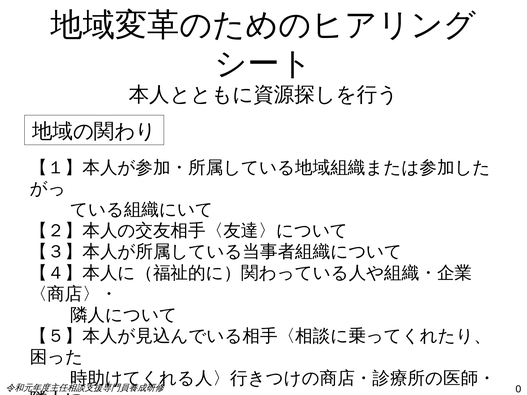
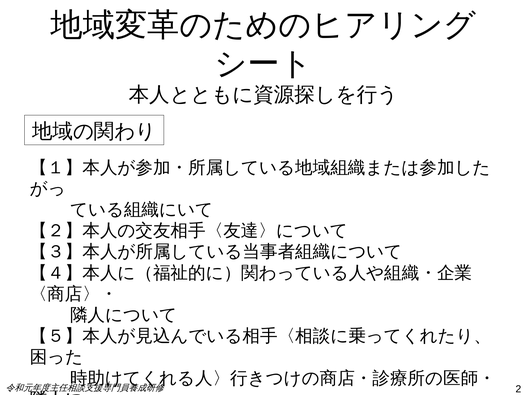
0: 0 -> 2 (518, 389)
